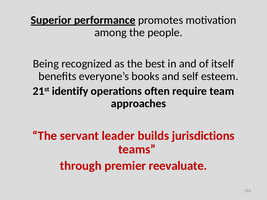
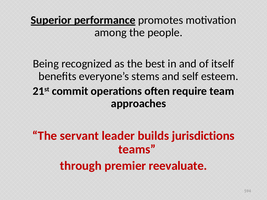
books: books -> stems (145, 76)
identify: identify -> commit (70, 91)
